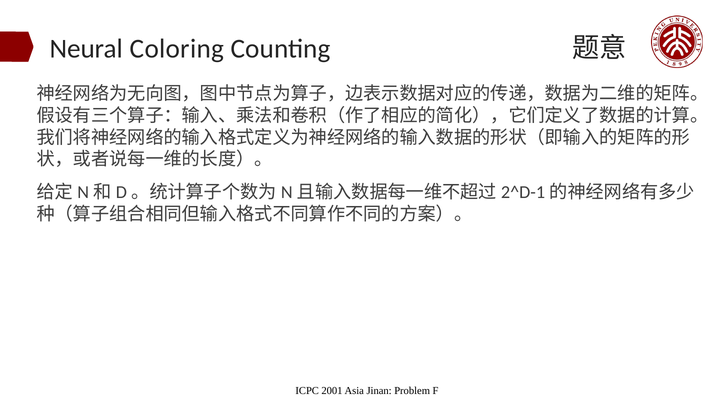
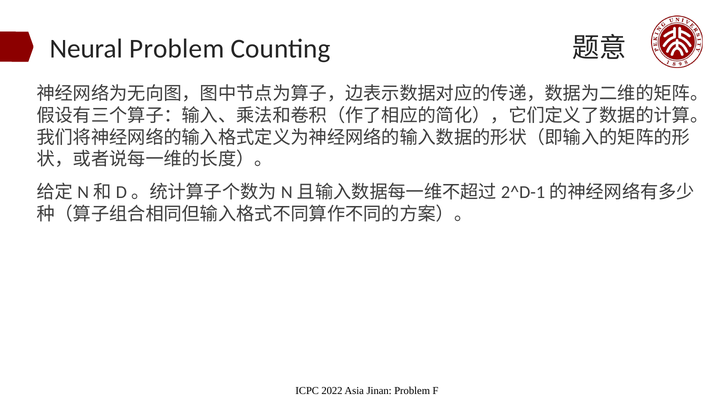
Neural Coloring: Coloring -> Problem (177, 48)
2001: 2001 -> 2022 (332, 390)
